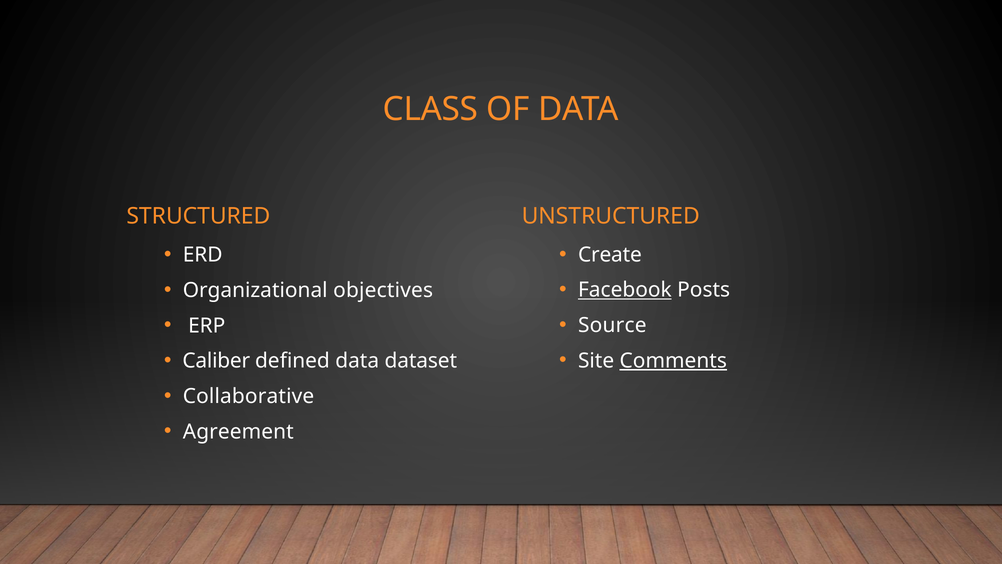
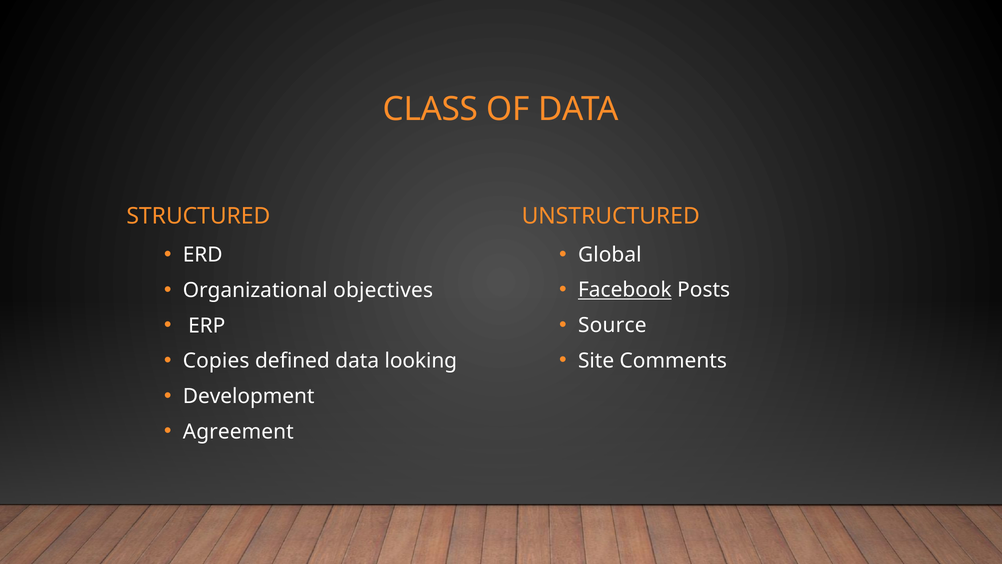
Create: Create -> Global (610, 255)
Comments underline: present -> none (673, 360)
Caliber: Caliber -> Copies (216, 361)
dataset: dataset -> looking (421, 361)
Collaborative: Collaborative -> Development (249, 396)
